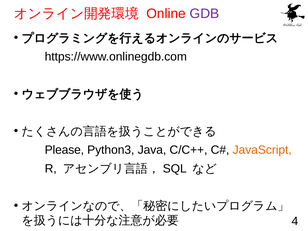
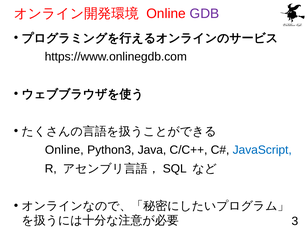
Please: Please -> Online (64, 150)
JavaScript colour: orange -> blue (262, 150)
4: 4 -> 3 (295, 221)
